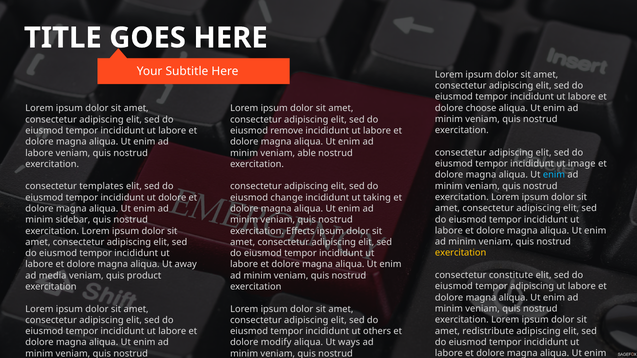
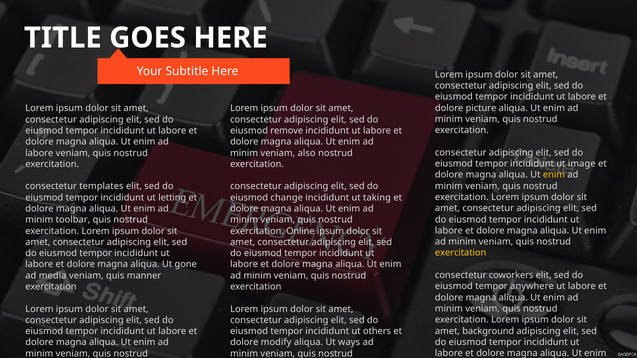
choose: choose -> picture (481, 108)
able: able -> also (307, 153)
enim colour: light blue -> yellow (554, 175)
ut dolore: dolore -> letting (172, 198)
sidebar: sidebar -> toolbar (73, 220)
Effects: Effects -> Online (300, 231)
away: away -> gone (186, 265)
constitute: constitute -> coworkers (511, 275)
product: product -> manner (144, 276)
tempor adipiscing: adipiscing -> anywhere (532, 287)
redistribute: redistribute -> background (488, 331)
